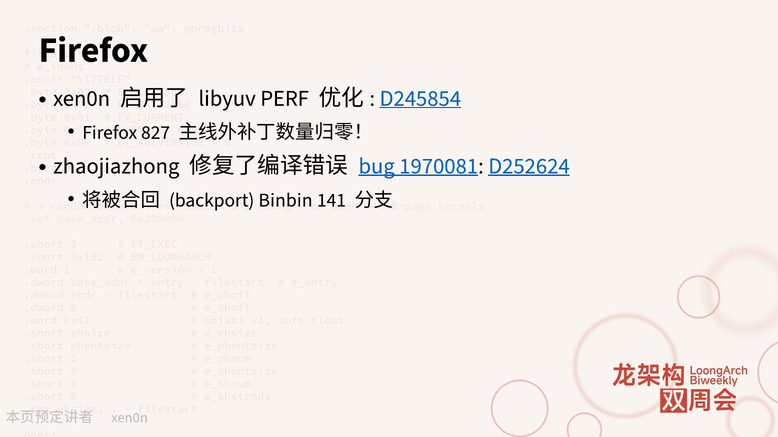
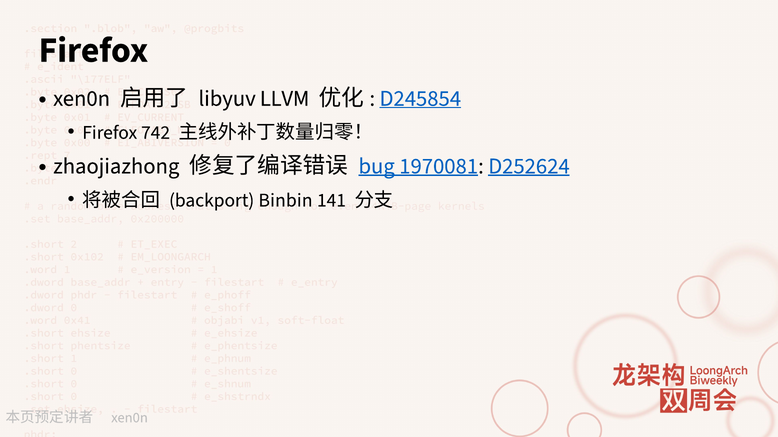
PERF: PERF -> LLVM (285, 98)
827: 827 -> 742 (156, 133)
